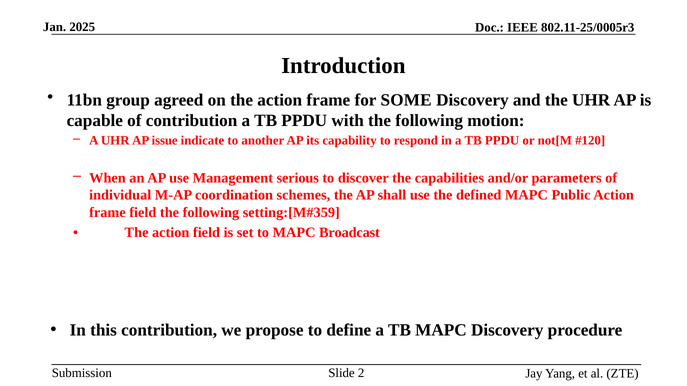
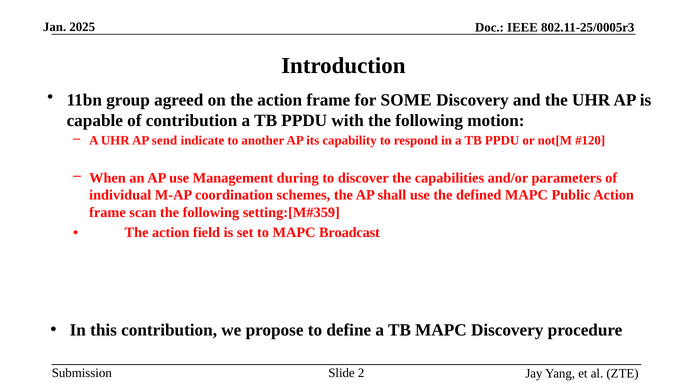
issue: issue -> send (165, 141)
serious: serious -> during (298, 178)
frame field: field -> scan (143, 213)
